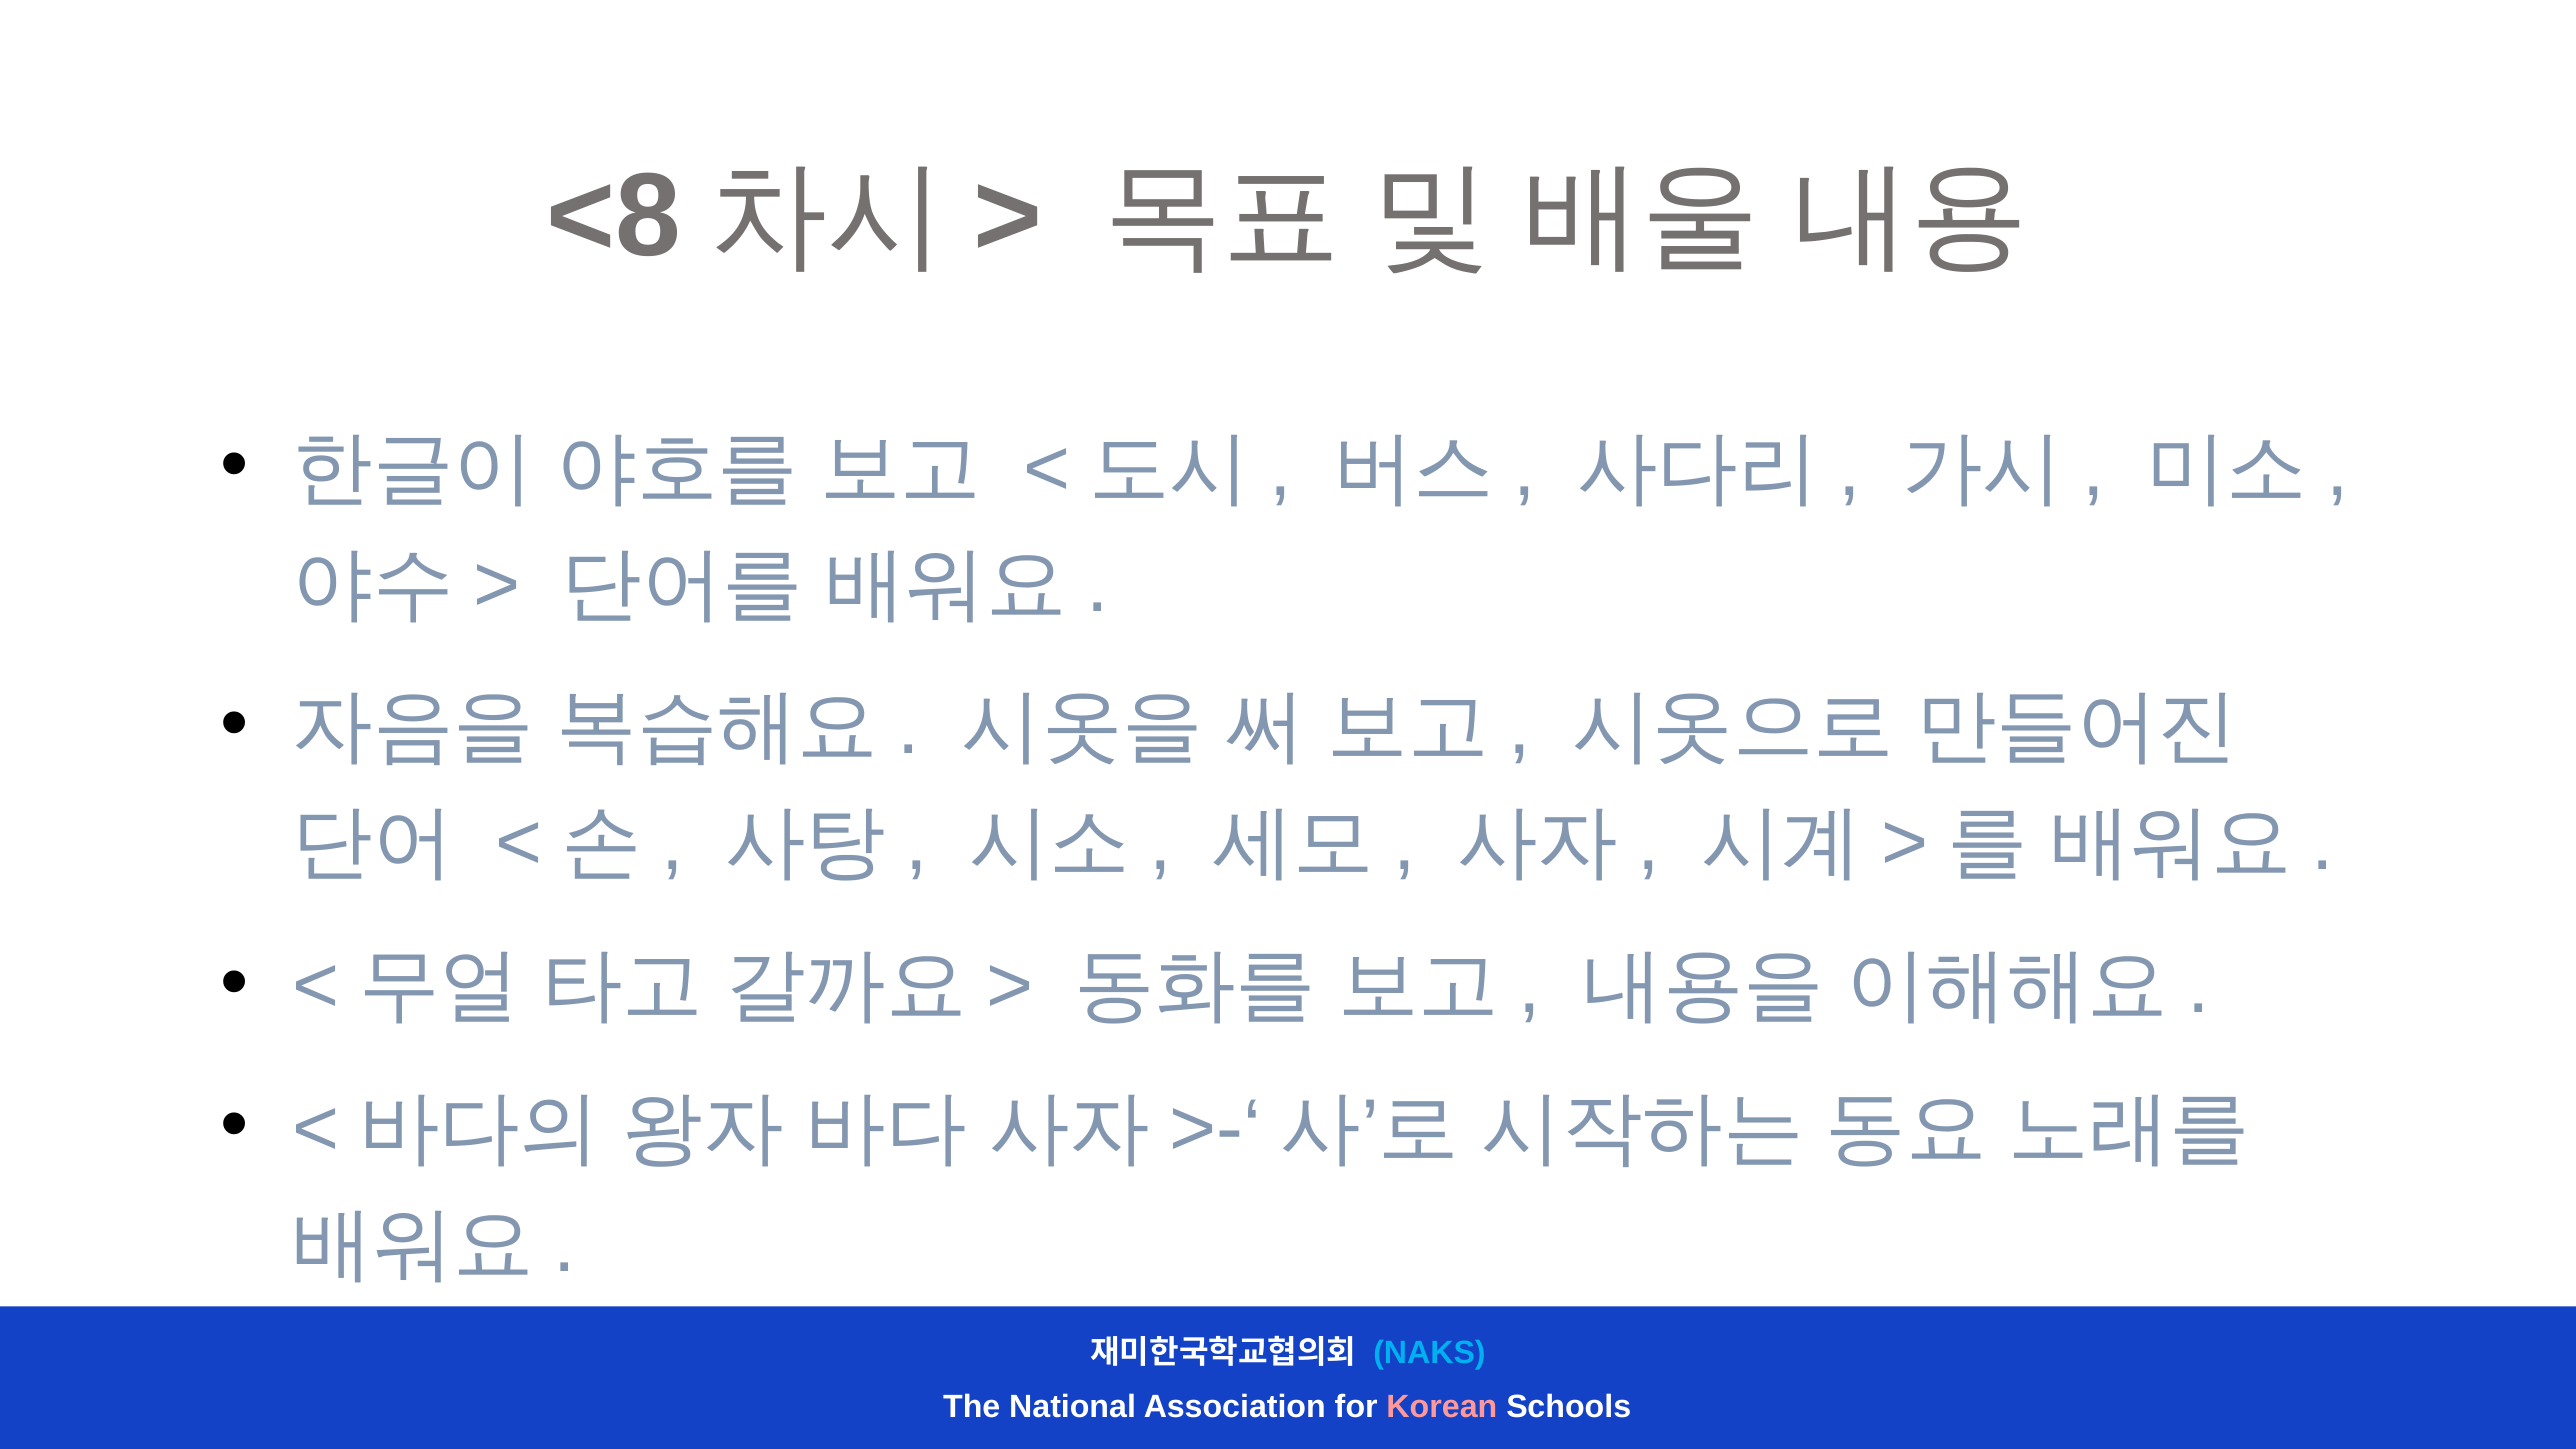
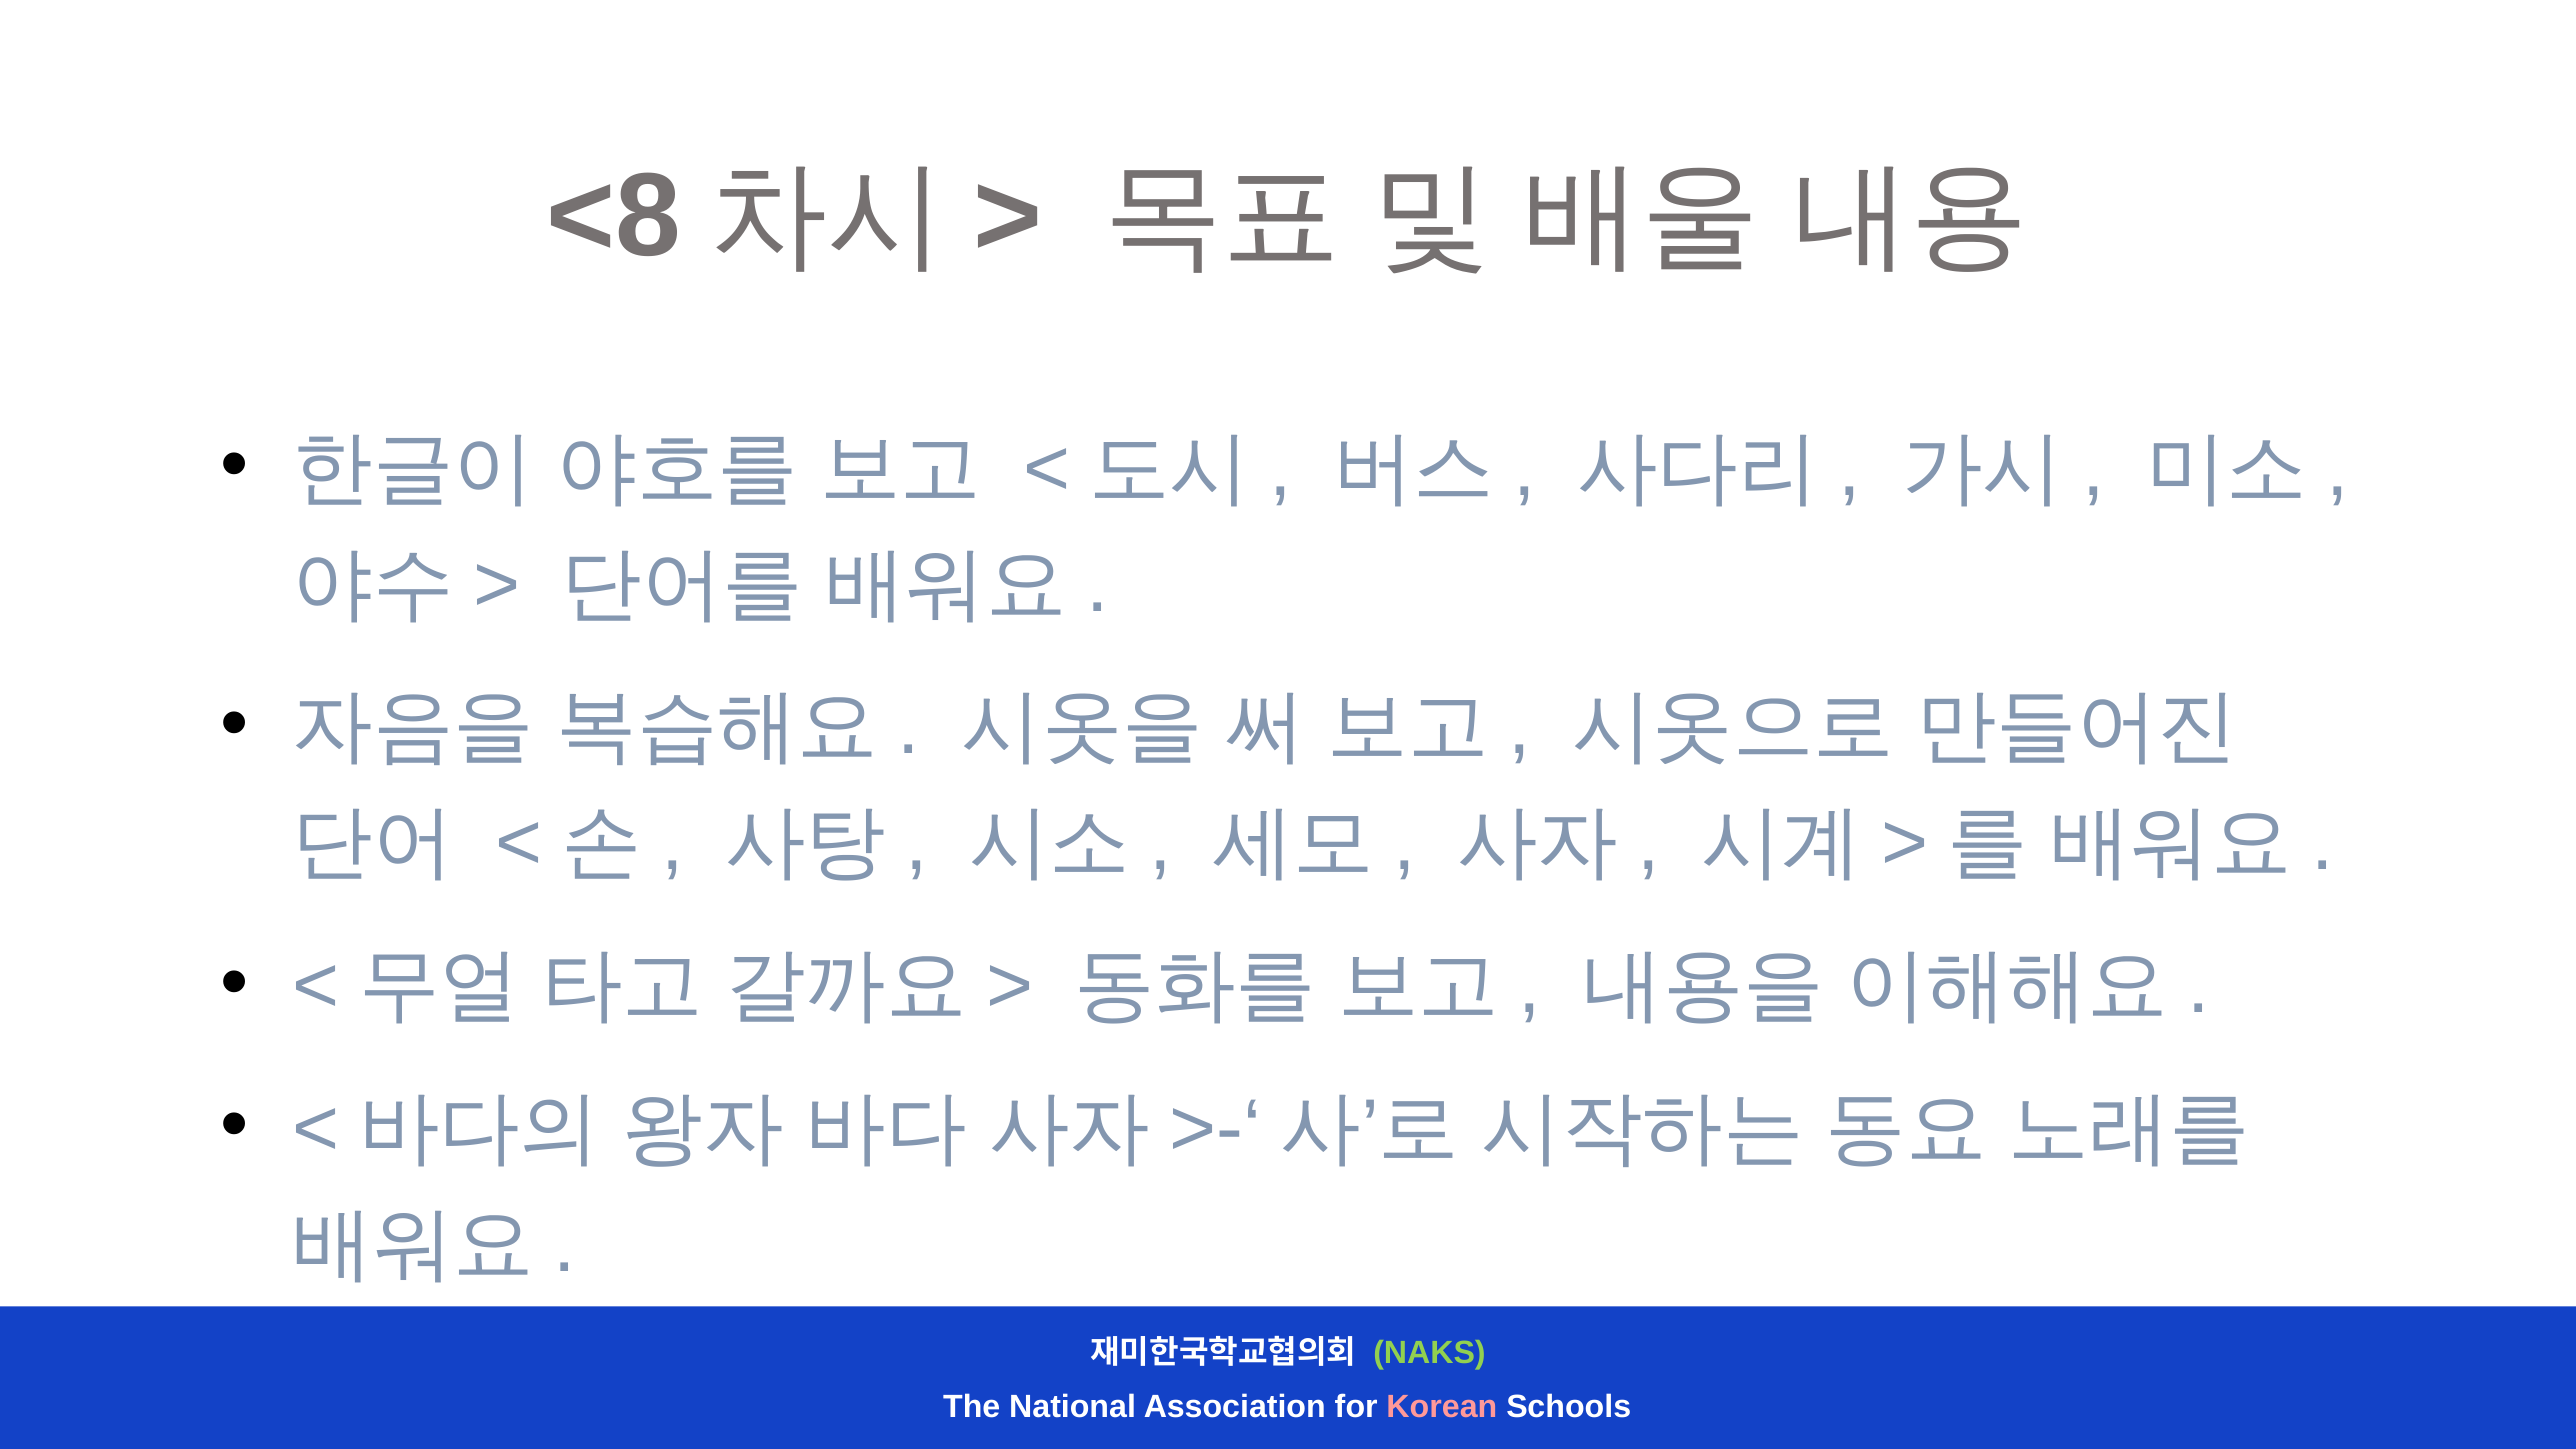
NAKS colour: light blue -> light green (1429, 1352)
